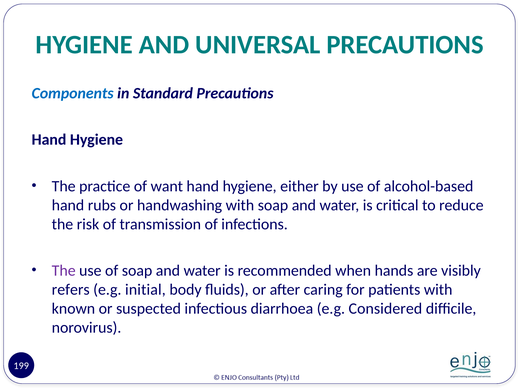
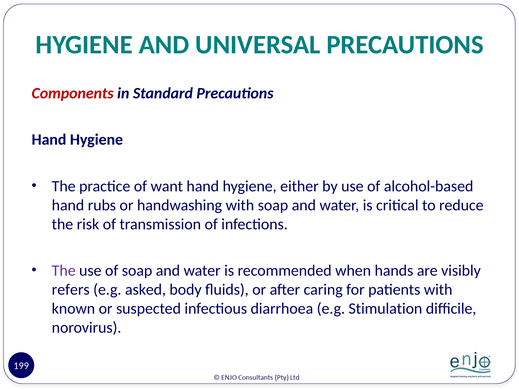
Components colour: blue -> red (73, 93)
initial: initial -> asked (146, 290)
Considered: Considered -> Stimulation (385, 309)
